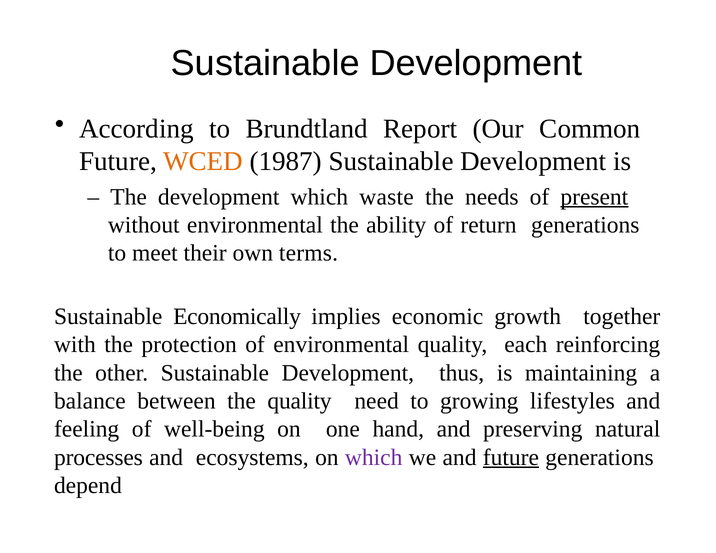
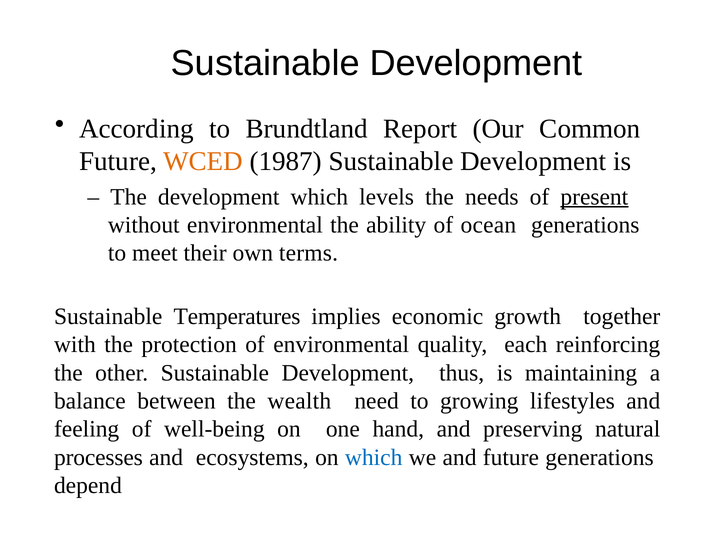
waste: waste -> levels (387, 197)
return: return -> ocean (488, 225)
Economically: Economically -> Temperatures (237, 317)
the quality: quality -> wealth (299, 401)
which colour: purple -> blue (374, 458)
future underline: present -> none (511, 458)
